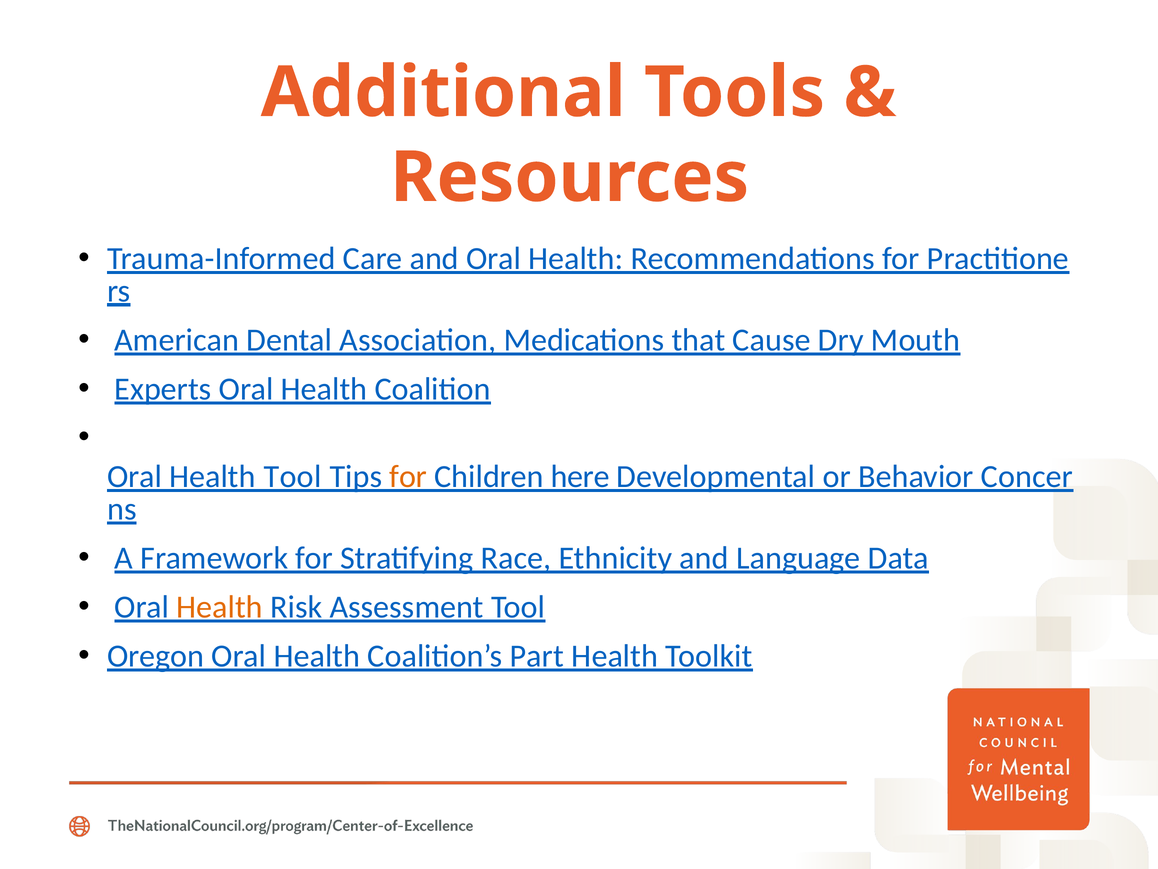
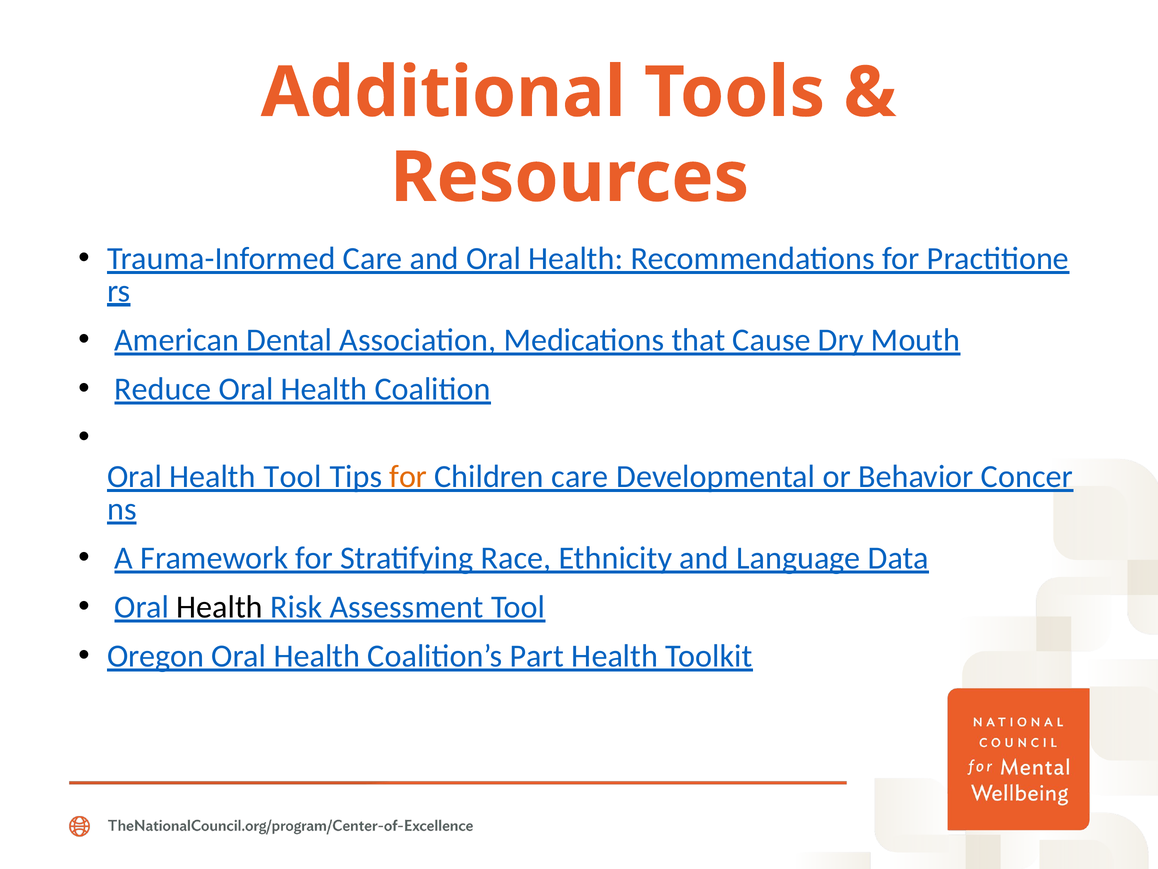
Experts: Experts -> Reduce (163, 389)
Children here: here -> care (580, 477)
Health colour: orange -> black (220, 607)
